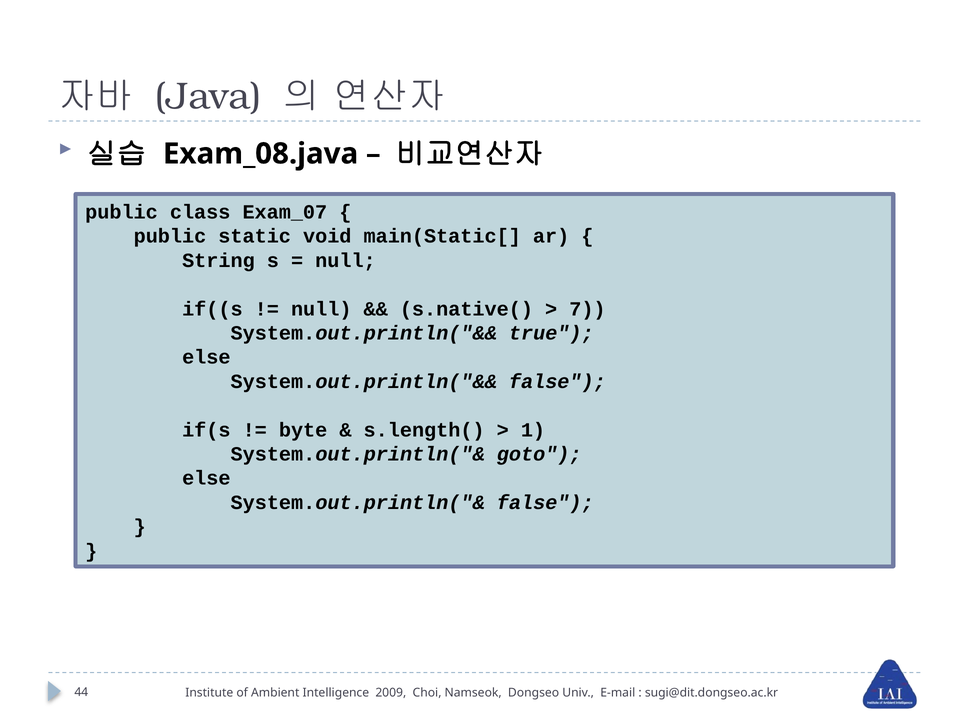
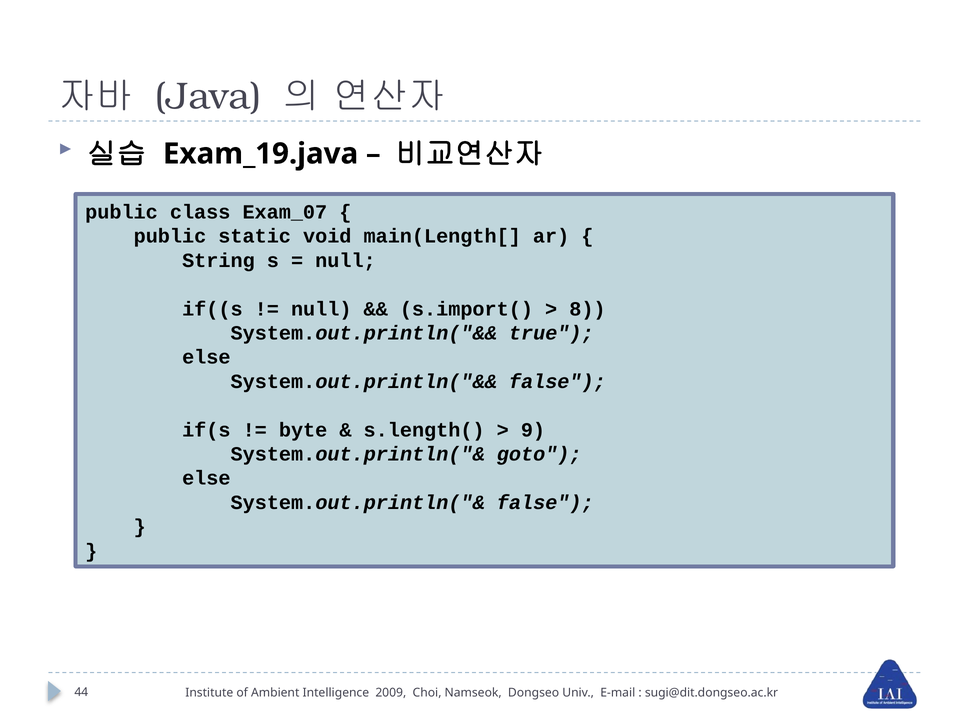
Exam_08.java: Exam_08.java -> Exam_19.java (261, 154)
main(Static[: main(Static[ -> main(Length[ (442, 237)
s.native(: s.native( -> s.import( (466, 309)
7: 7 -> 8 (587, 309)
1: 1 -> 9 (533, 430)
